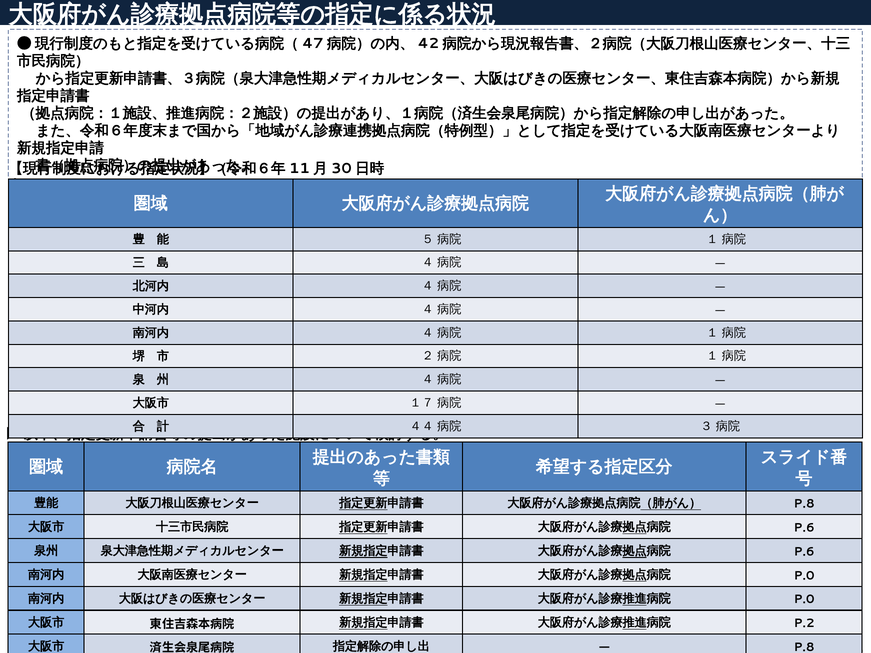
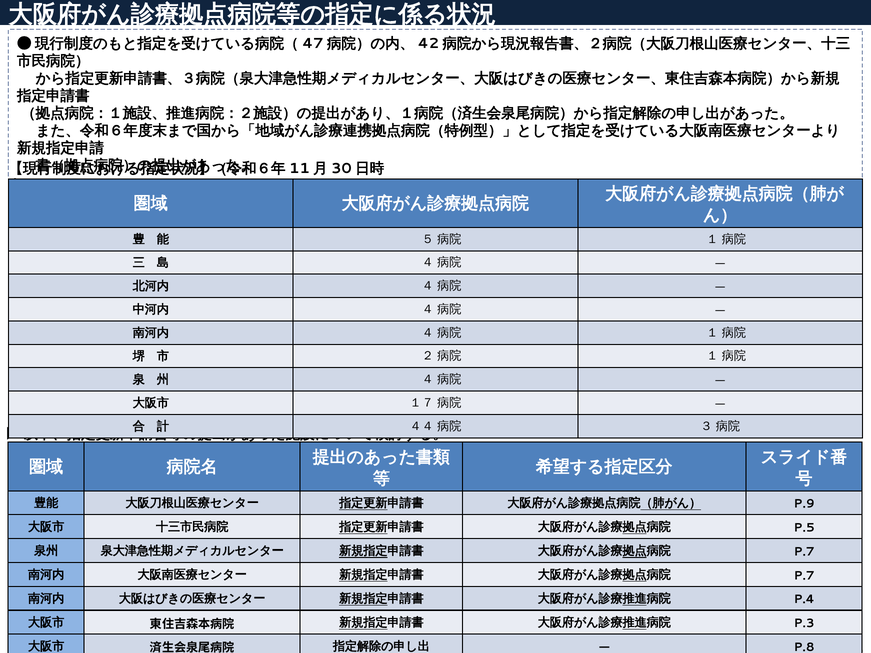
P.8: P.8 -> P.9 (804, 504)
P.6: P.6 -> P.5 (804, 528)
P.6: P.6 -> P.7 (804, 552)
P.0: P.0 -> P.7 (804, 576)
P.0: P.0 -> P.4 (804, 600)
P.2: P.2 -> P.3 (804, 624)
